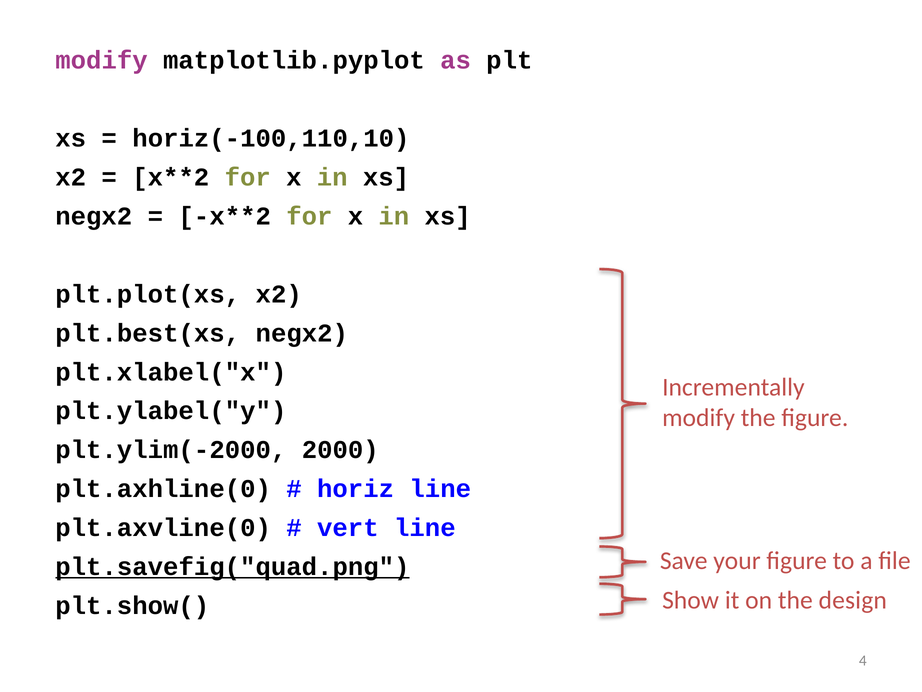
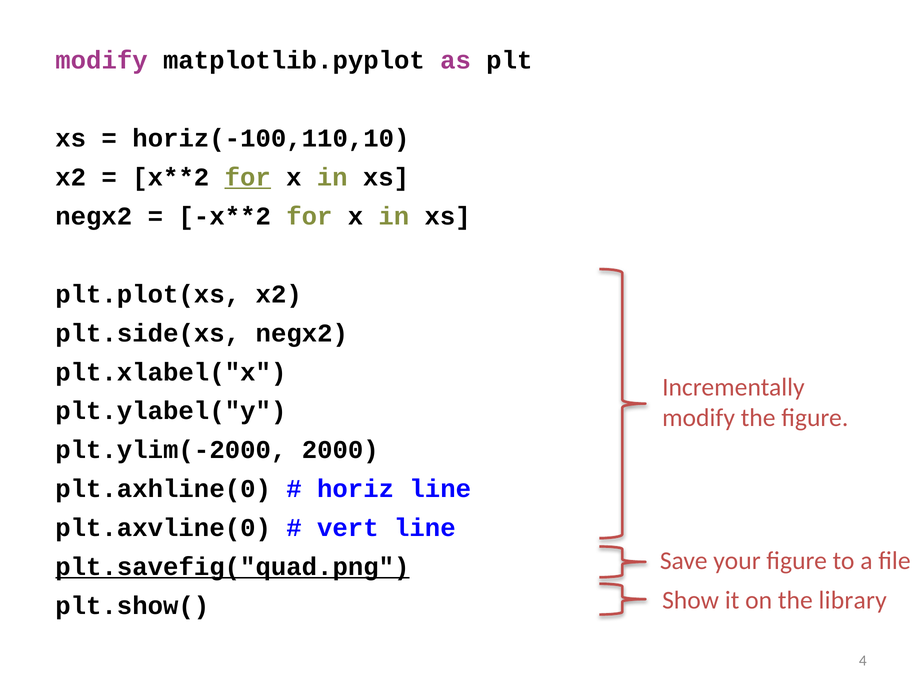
for underline: none -> present (248, 177)
plt.best(xs: plt.best(xs -> plt.side(xs (148, 333)
design: design -> library (853, 600)
